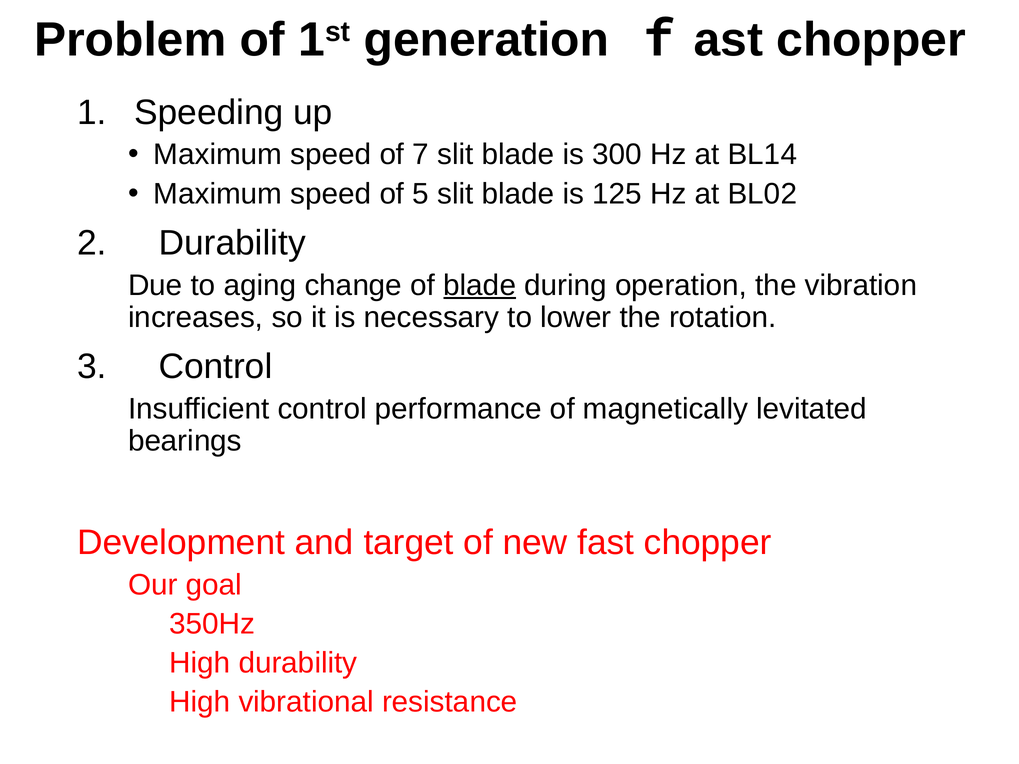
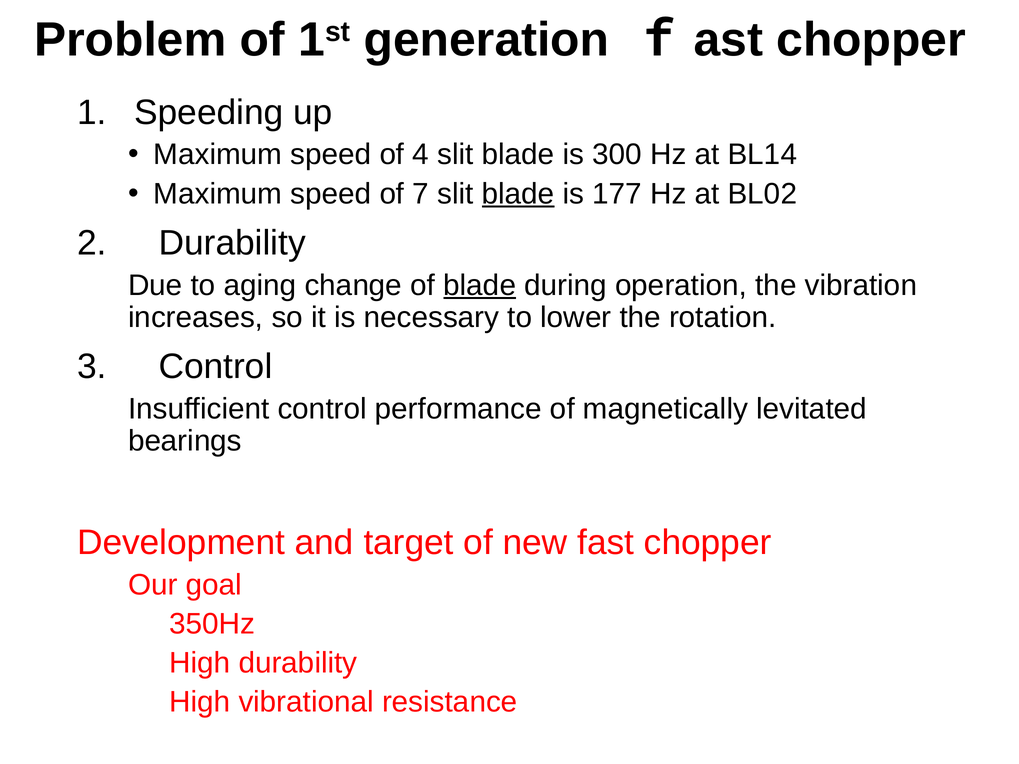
7: 7 -> 4 (421, 155)
5: 5 -> 7 (421, 194)
blade underline: none -> present (518, 194)
125: 125 -> 177 (617, 194)
